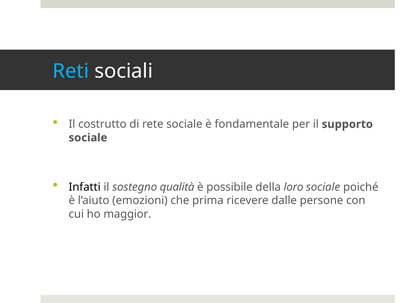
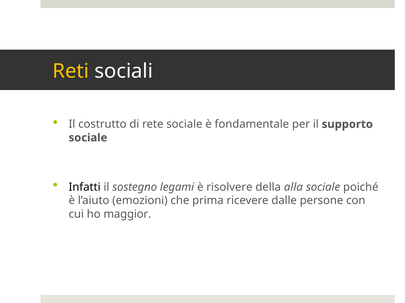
Reti colour: light blue -> yellow (71, 71)
qualità: qualità -> legami (177, 188)
possibile: possibile -> risolvere (229, 188)
loro: loro -> alla (293, 188)
